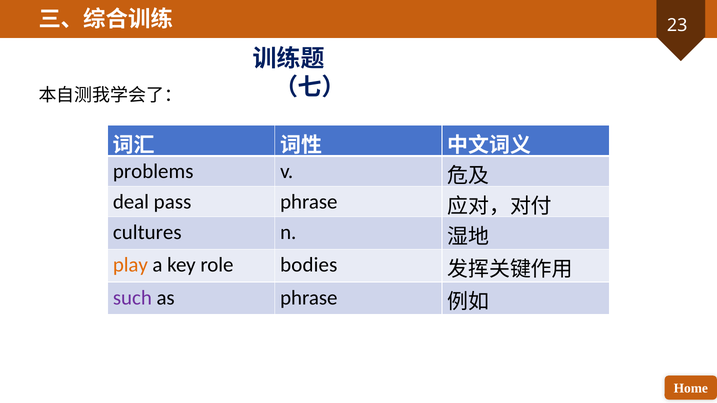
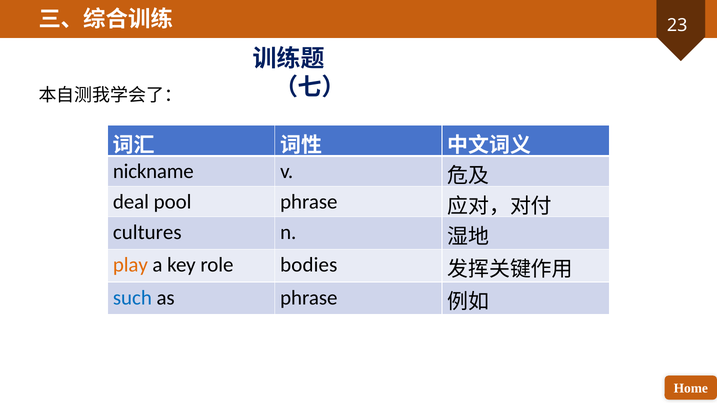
problems: problems -> nickname (153, 172)
pass: pass -> pool (173, 202)
such colour: purple -> blue (132, 298)
